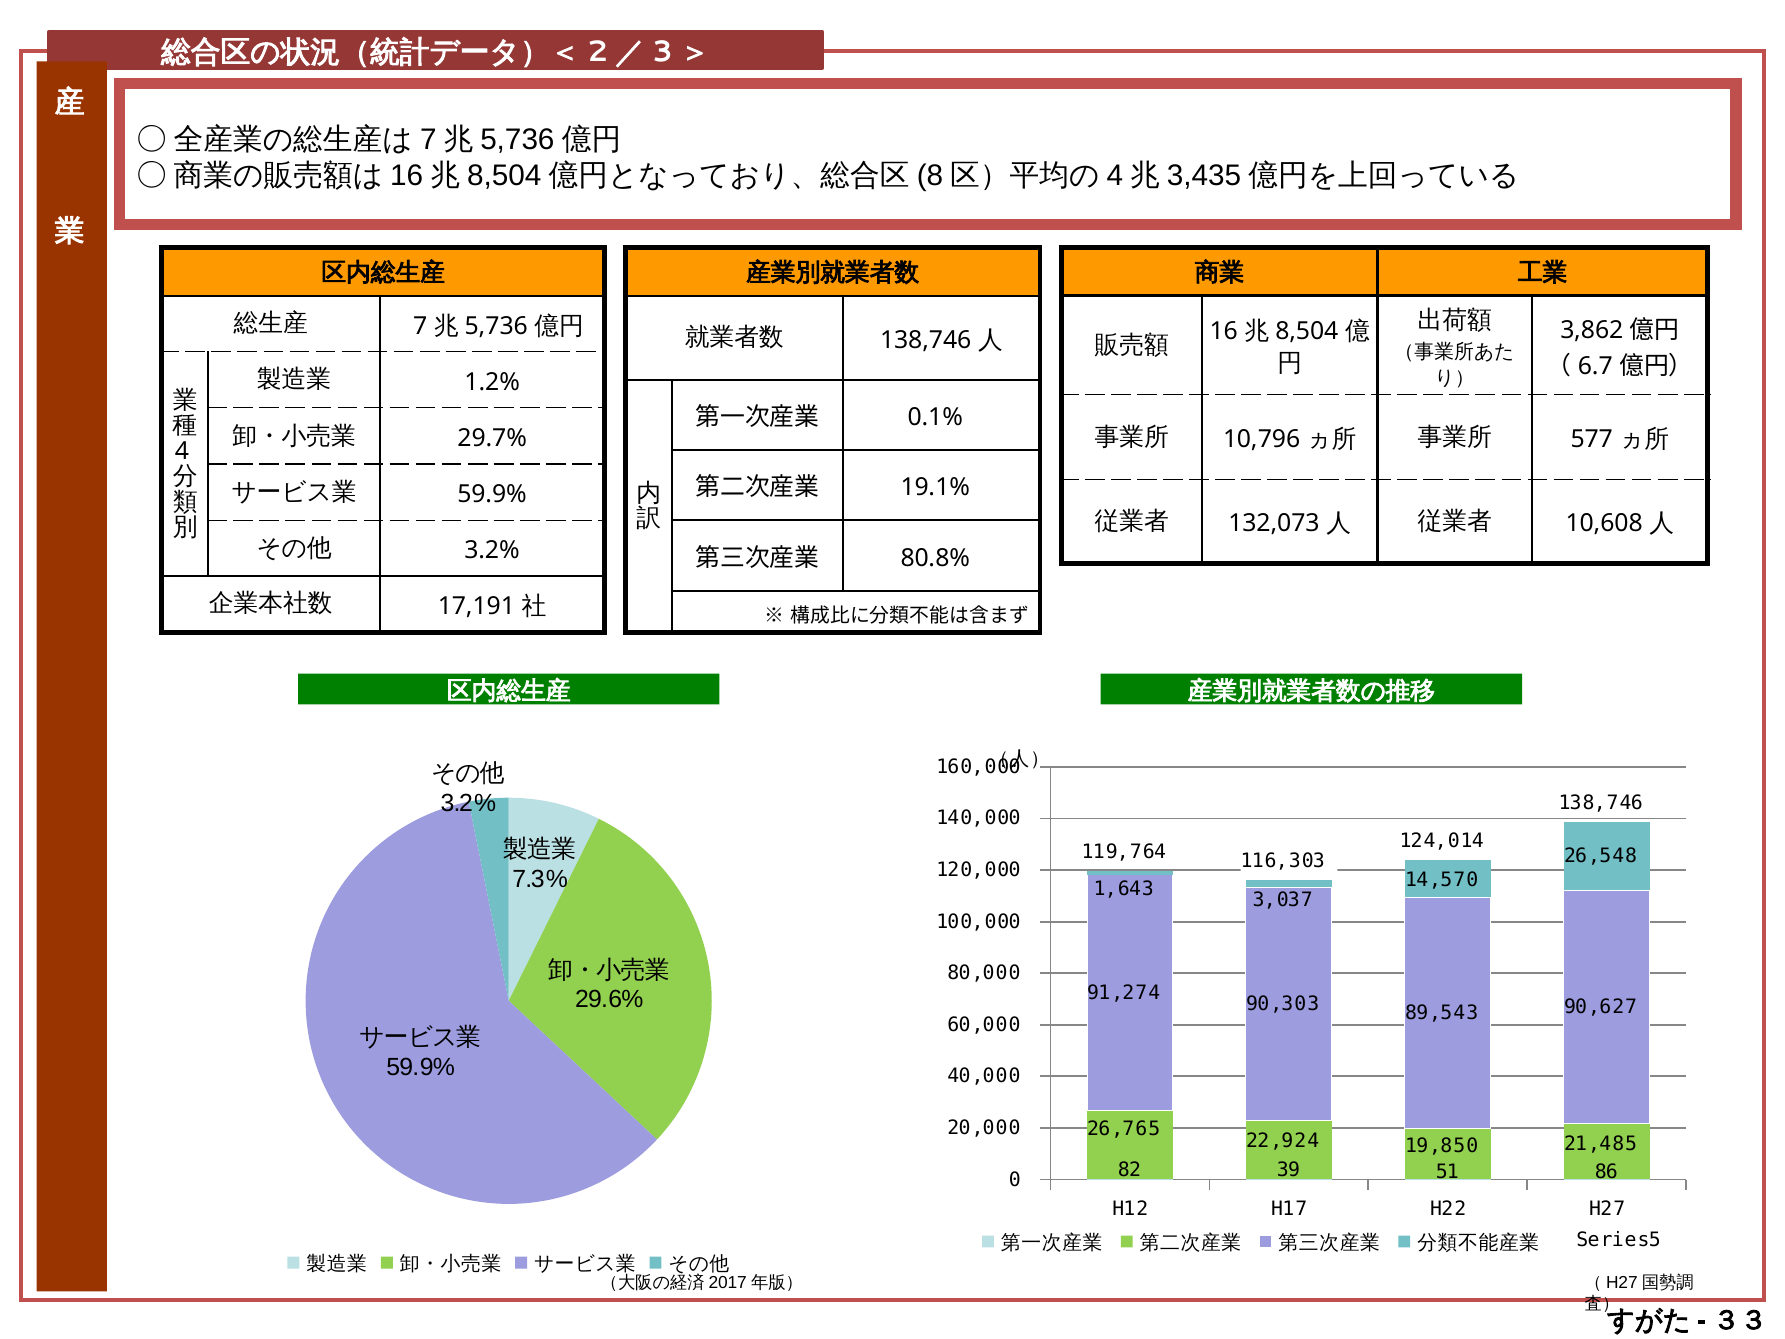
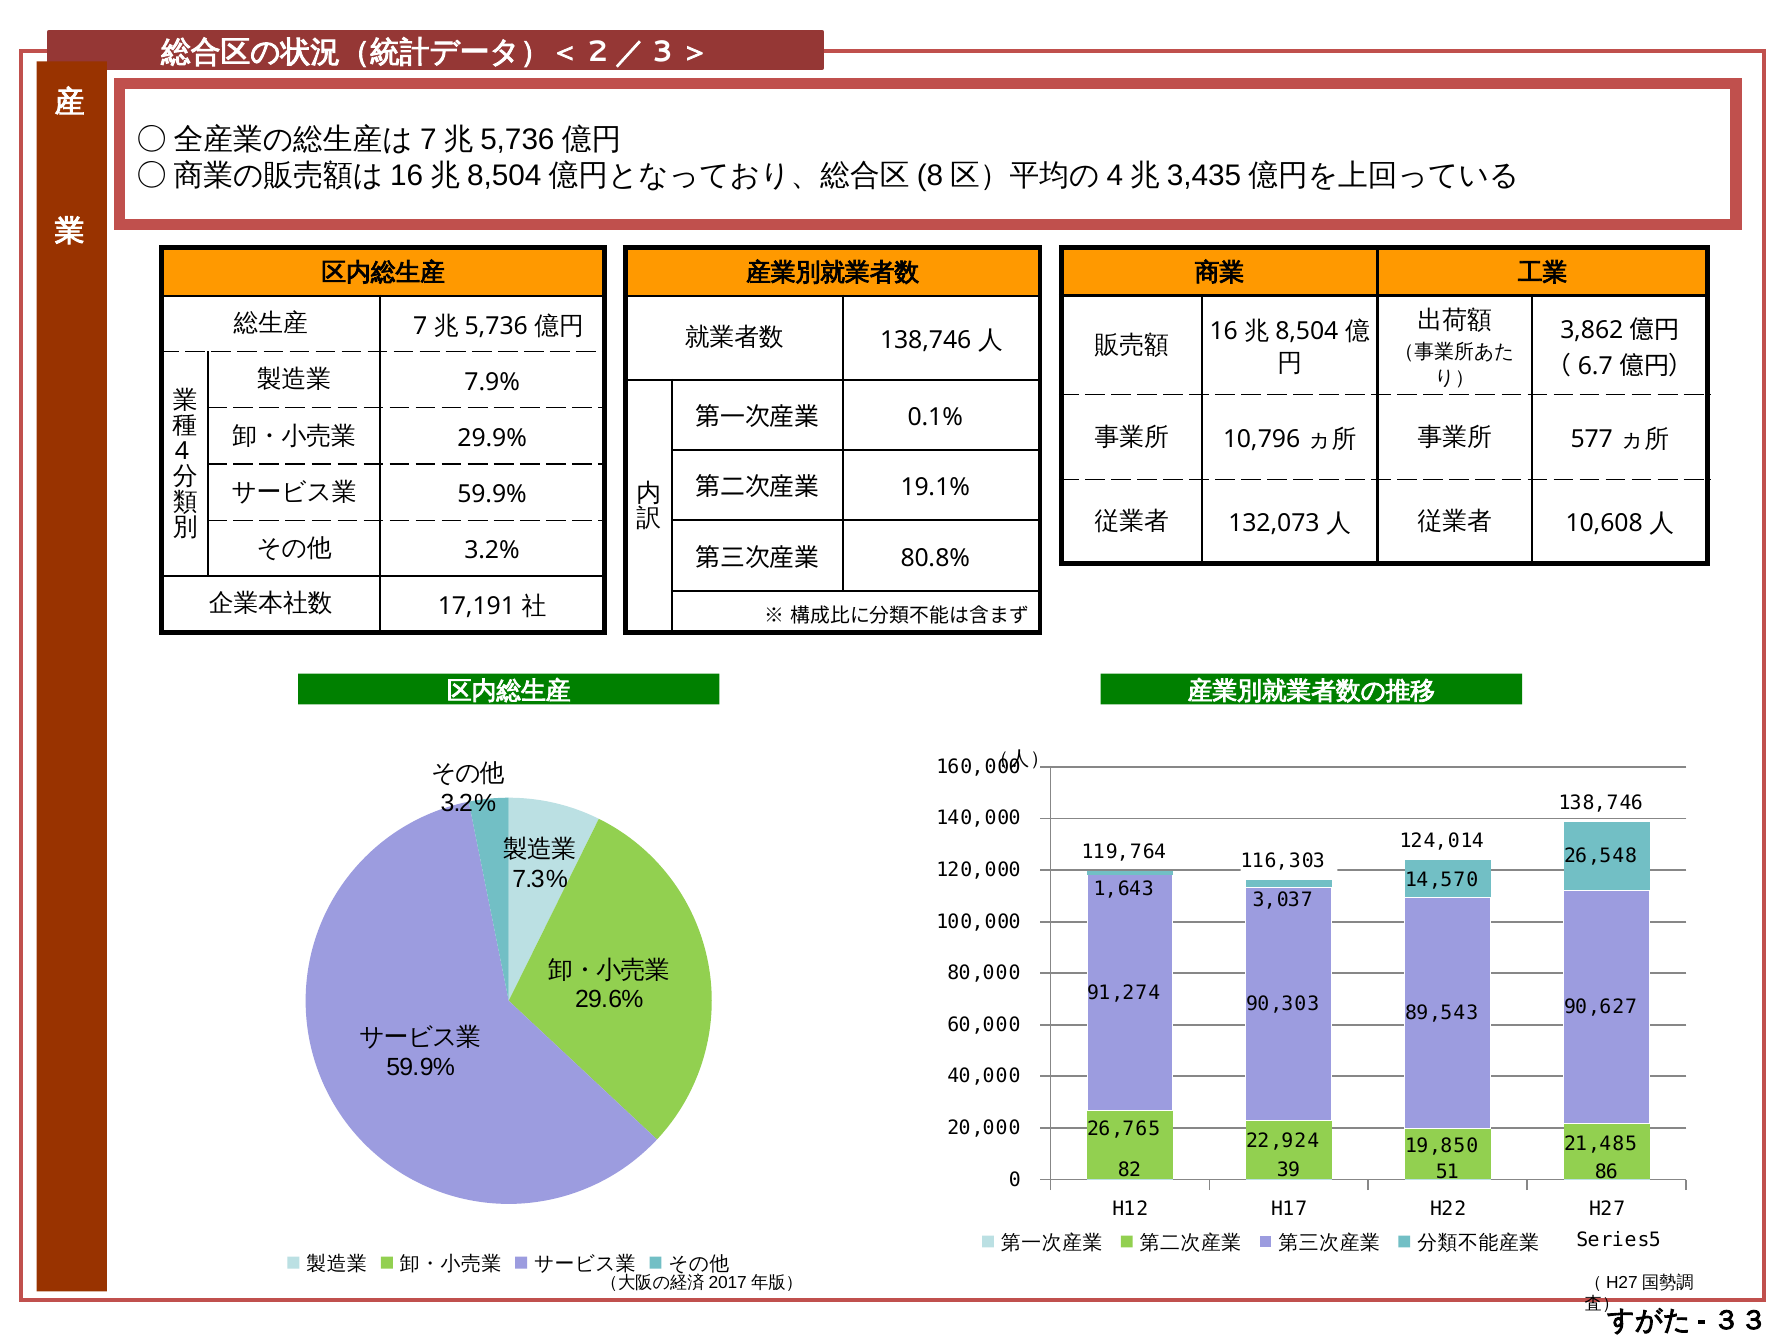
1.2%: 1.2% -> 7.9% (492, 382)
29.7%: 29.7% -> 29.9% (492, 438)
